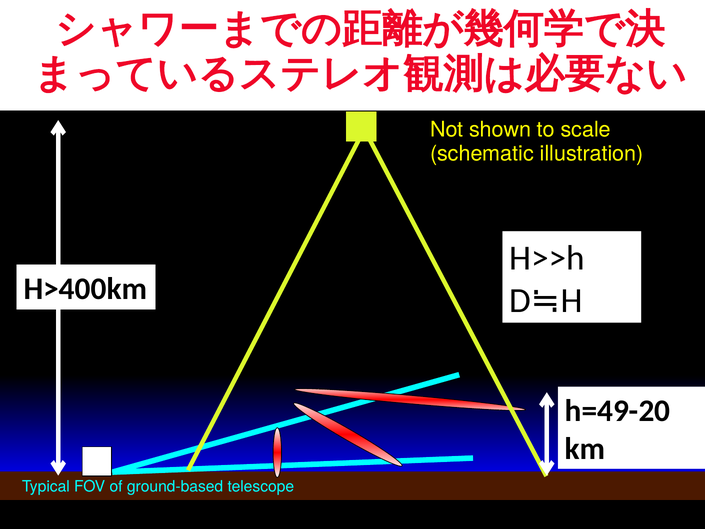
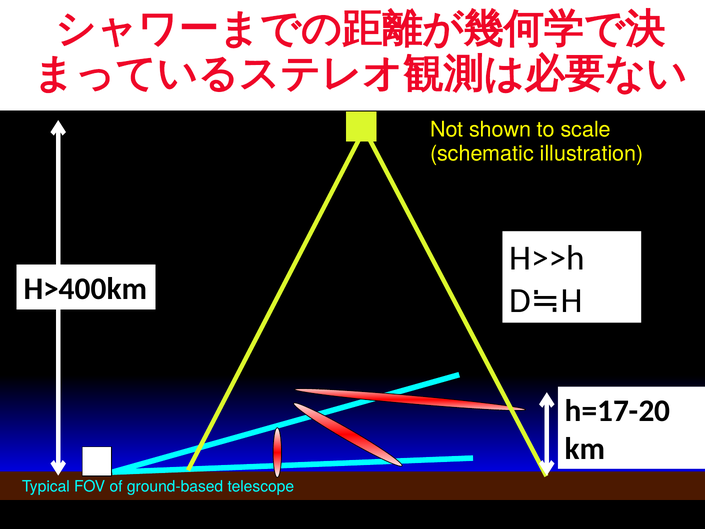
h=49-20: h=49-20 -> h=17-20 (618, 411)
